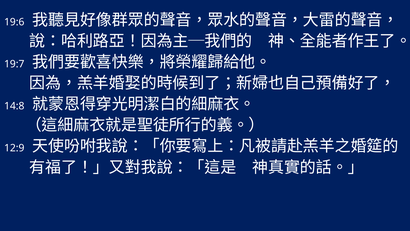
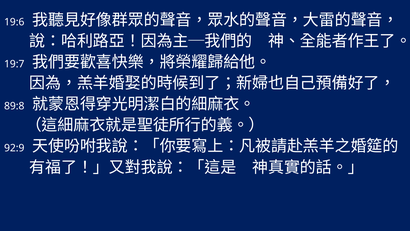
14:8: 14:8 -> 89:8 (14, 106)
12:9: 12:9 -> 92:9 (14, 148)
